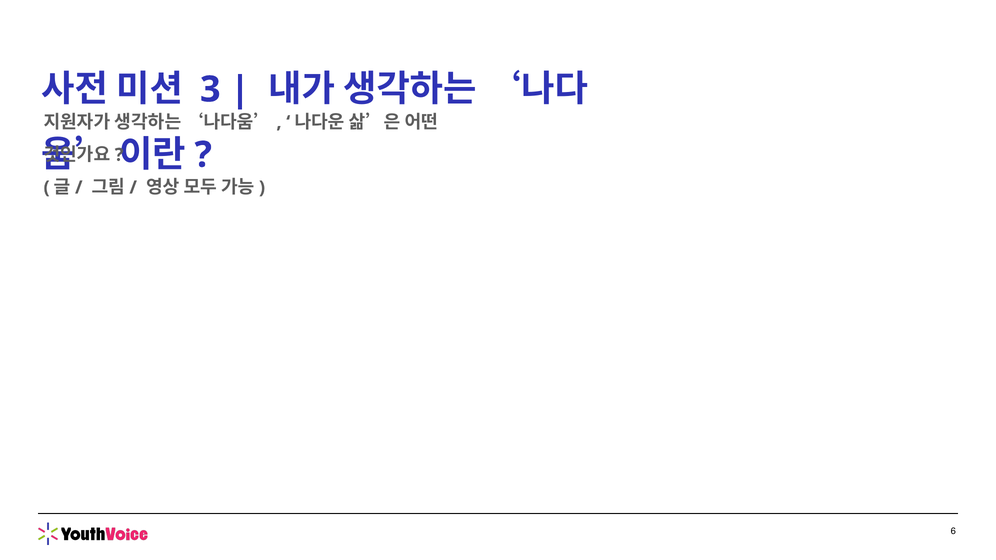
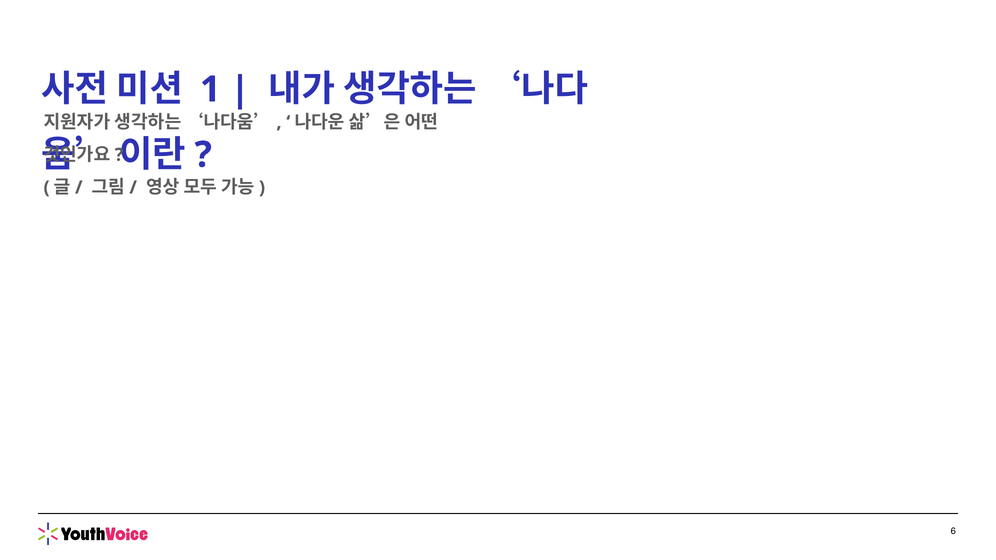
3: 3 -> 1 (210, 90)
